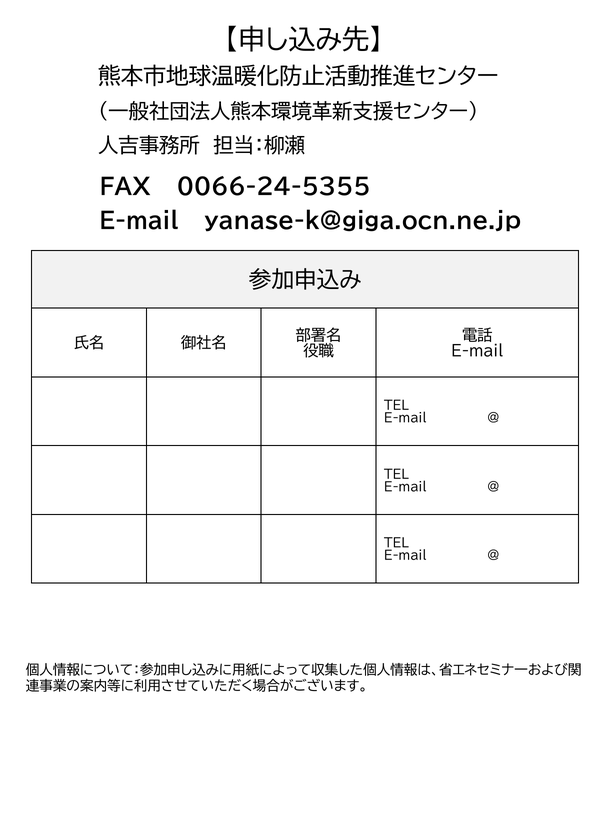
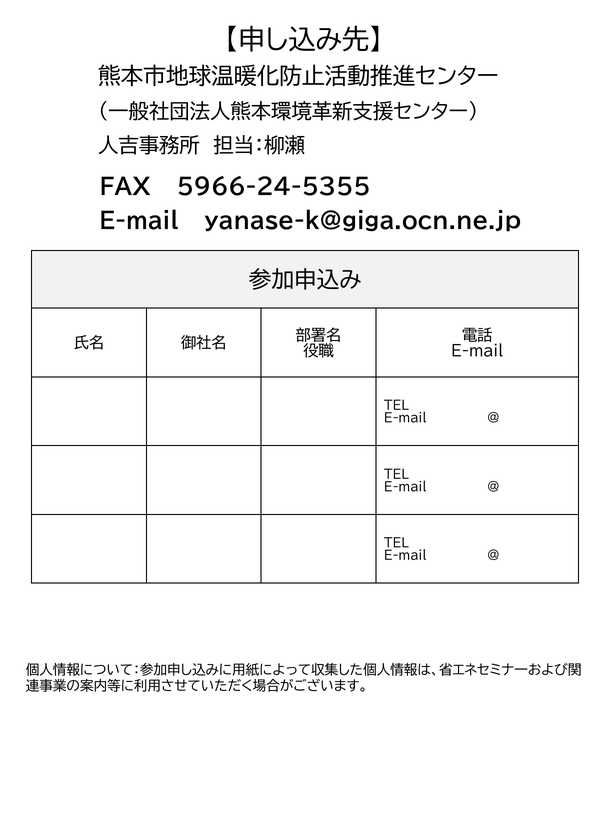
0066-24-5355: 0066-24-5355 -> 5966-24-5355 (274, 187)
